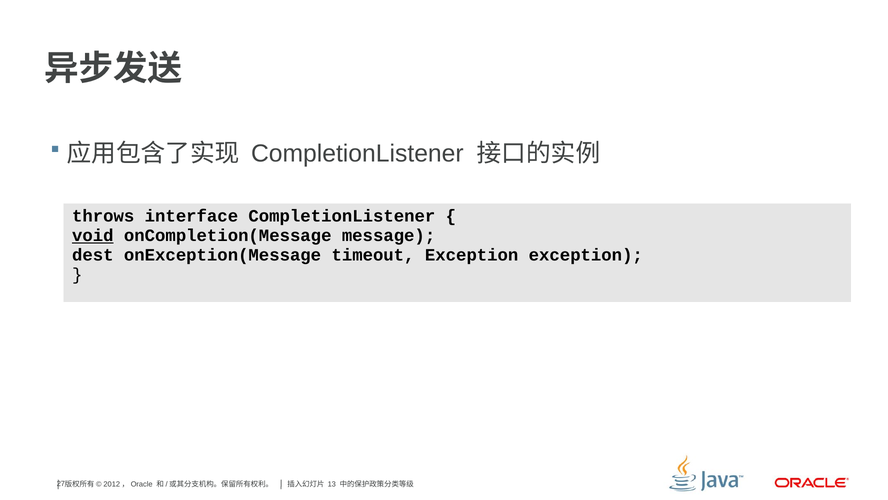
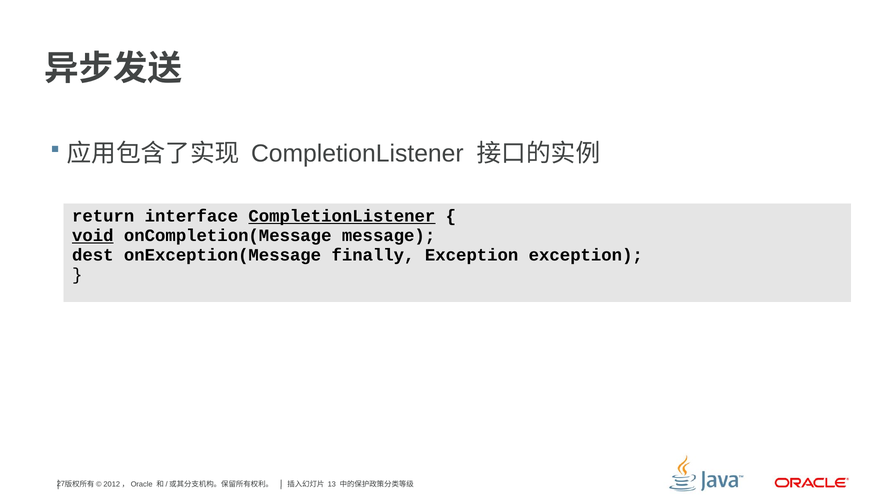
throws: throws -> return (103, 216)
CompletionListener underline: none -> present (342, 216)
timeout: timeout -> finally (373, 255)
